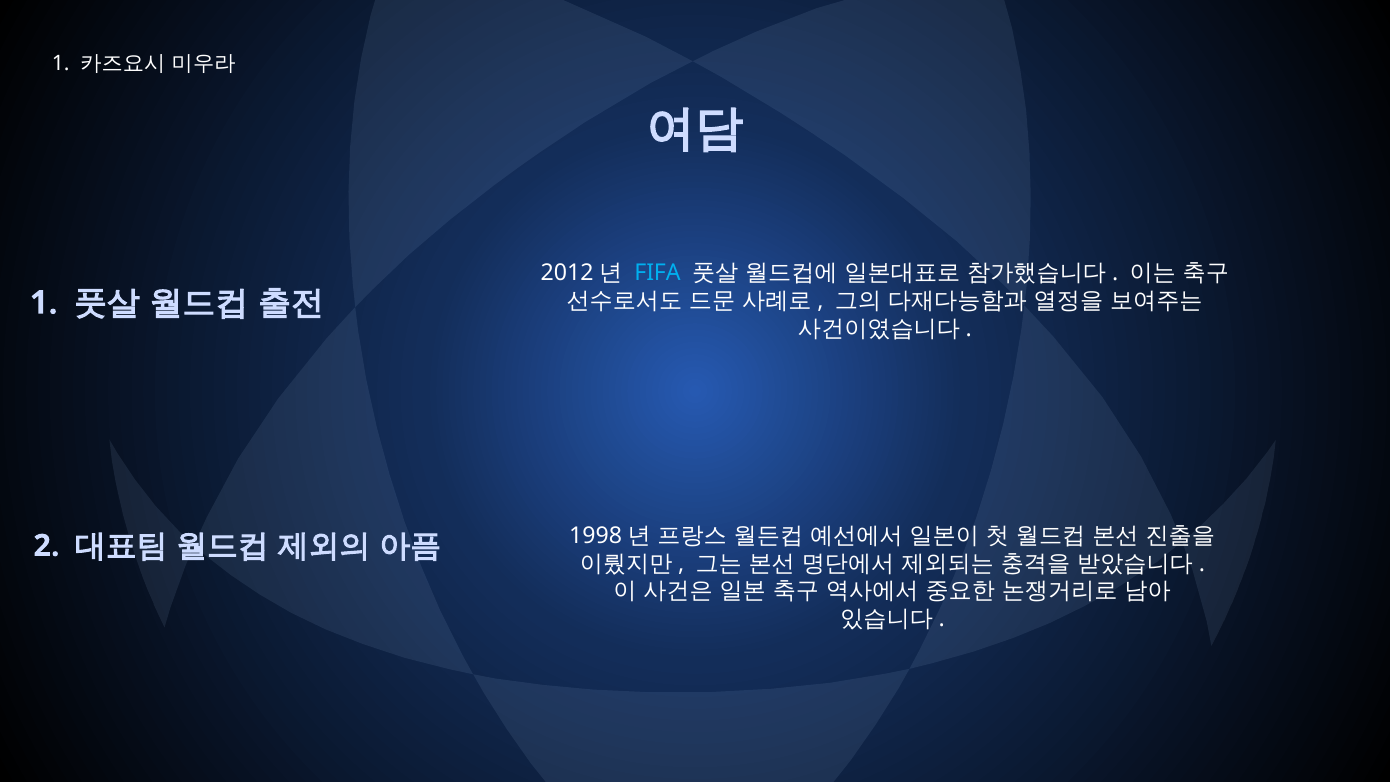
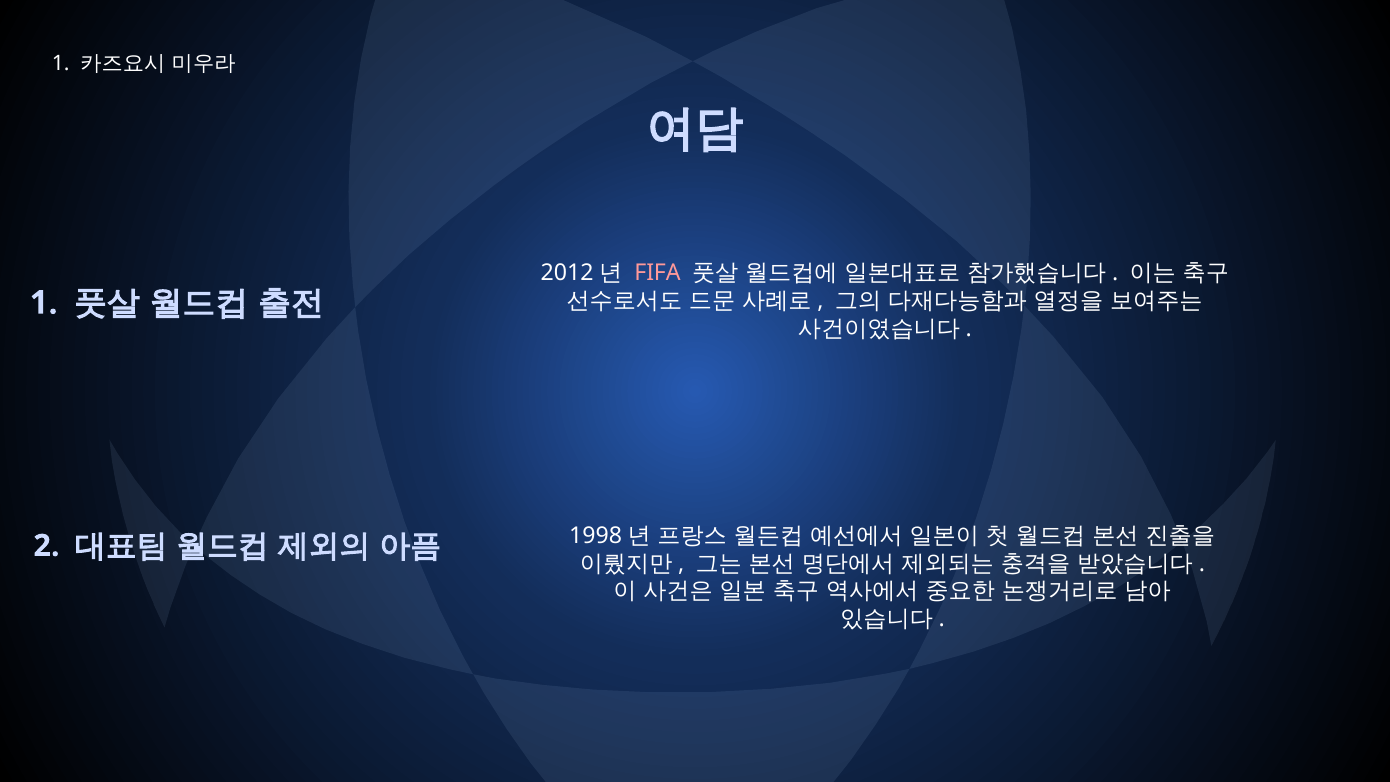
FIFA colour: light blue -> pink (658, 273)
